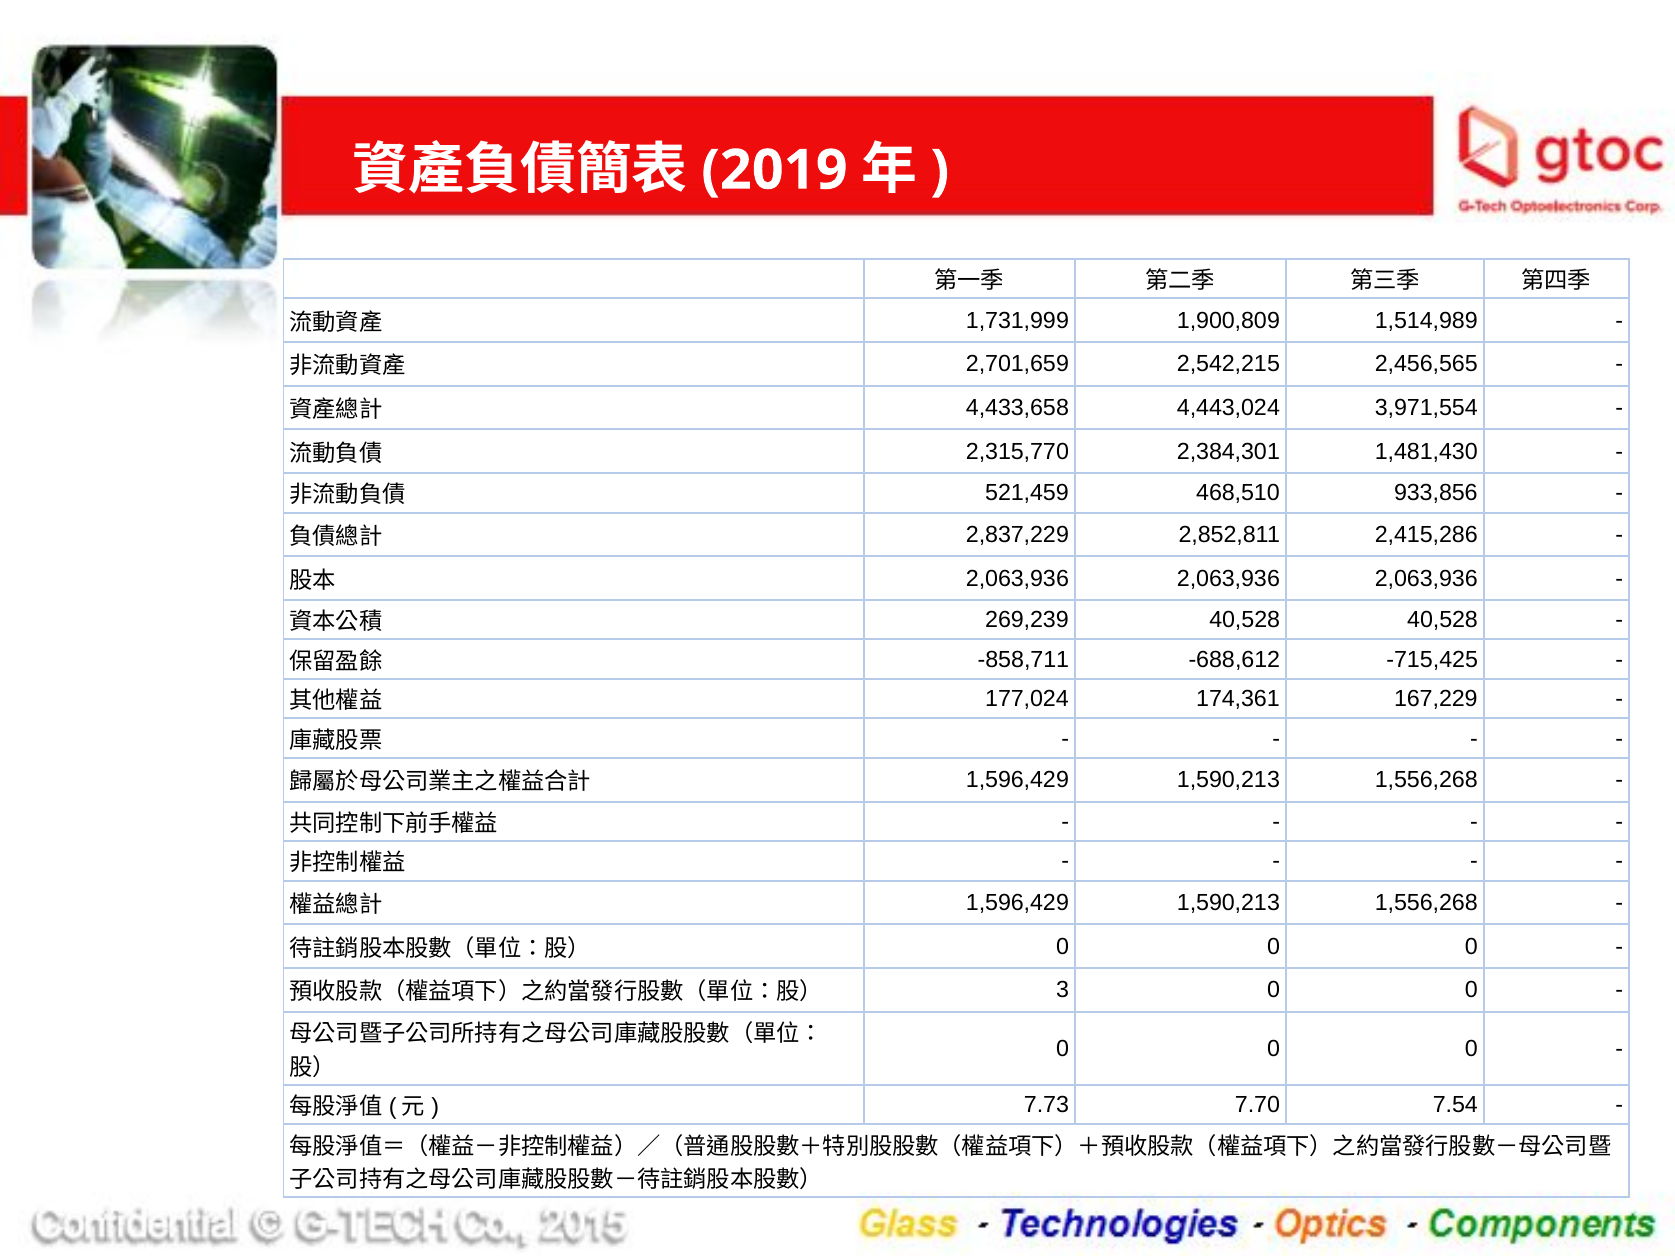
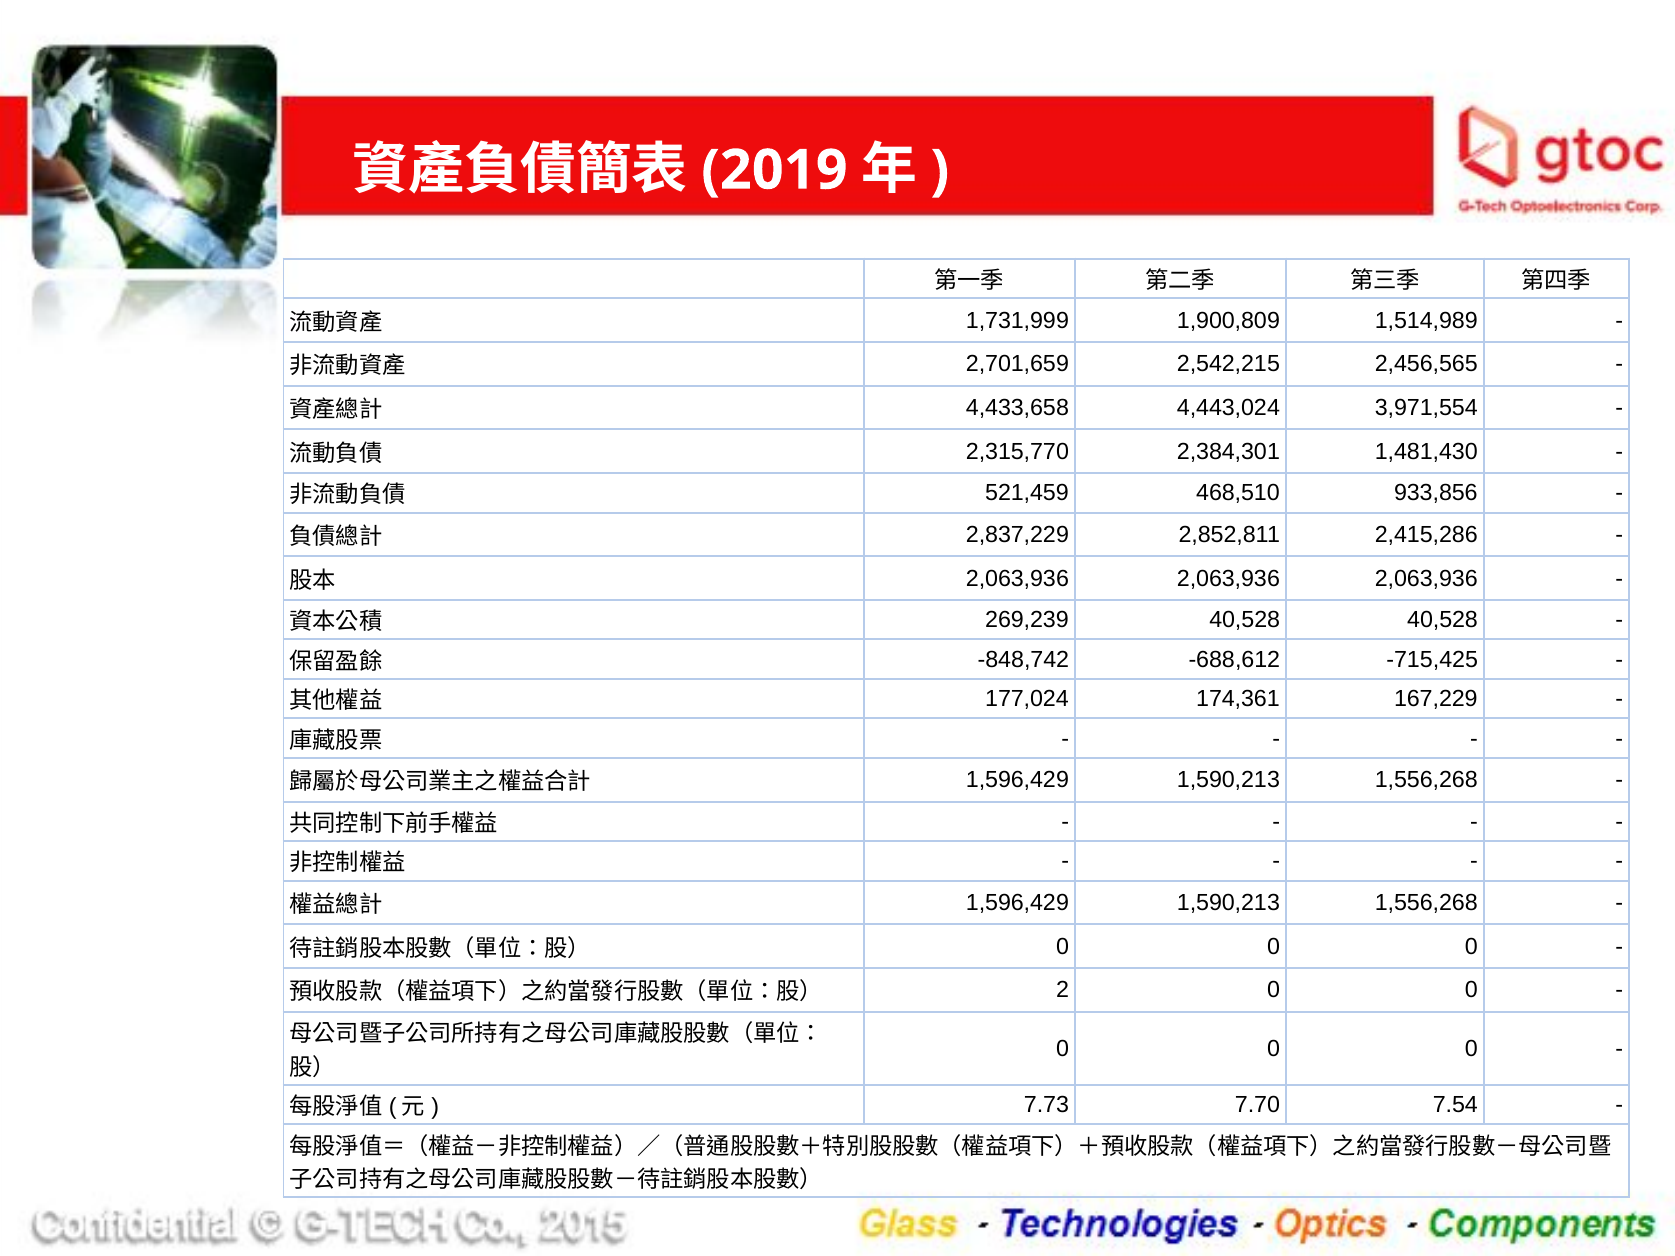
-858,711: -858,711 -> -848,742 (1023, 660)
3: 3 -> 2 (1063, 990)
